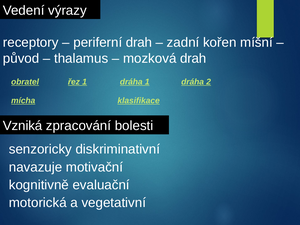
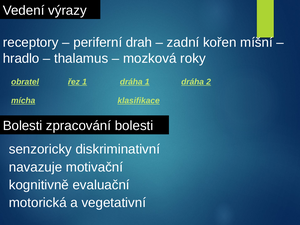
původ: původ -> hradlo (21, 59)
mozková drah: drah -> roky (193, 59)
Vzniká: Vzniká -> Bolesti (23, 126)
